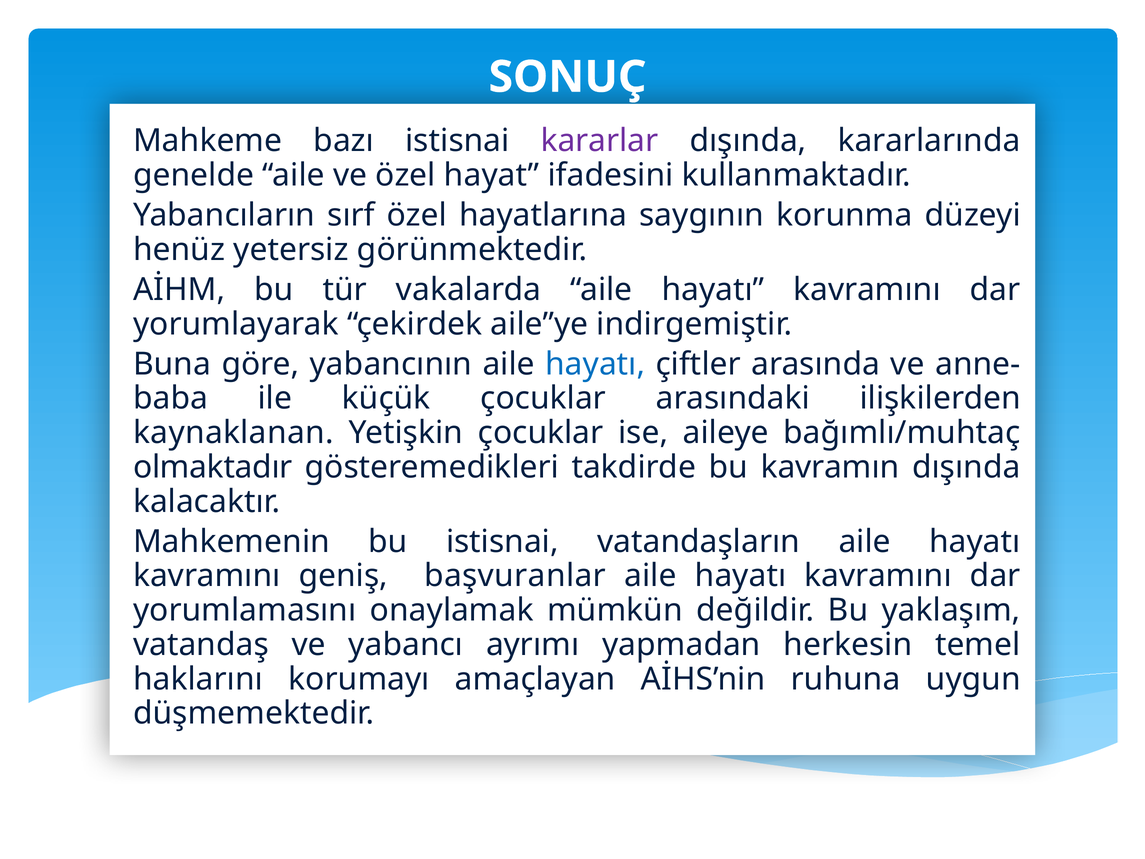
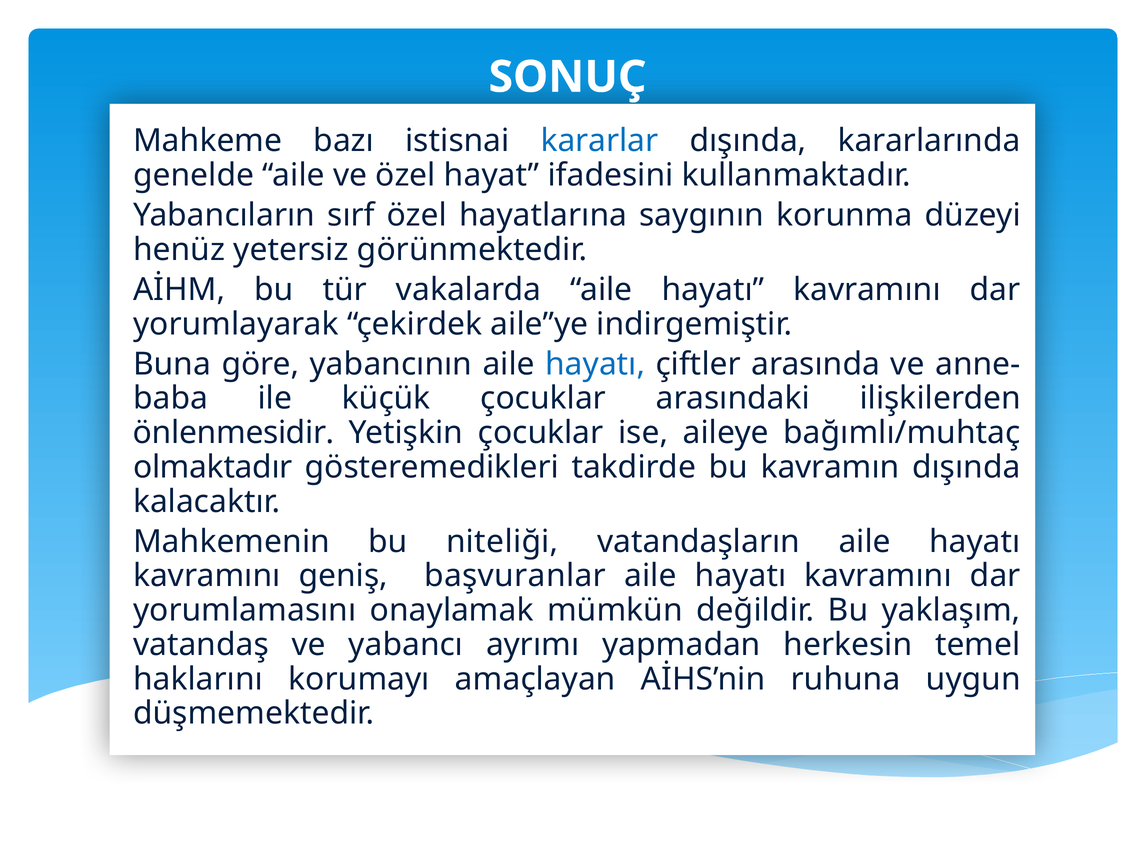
kararlar colour: purple -> blue (599, 141)
kaynaklanan: kaynaklanan -> önlenmesidir (234, 433)
bu istisnai: istisnai -> niteliği (502, 541)
